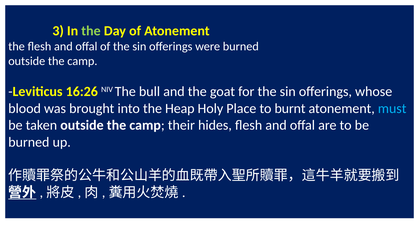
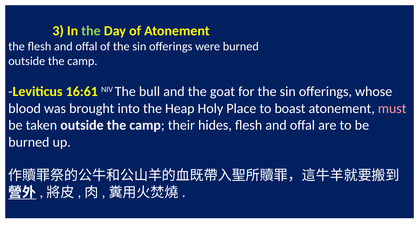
16:26: 16:26 -> 16:61 (82, 92)
burnt: burnt -> boast (290, 108)
must colour: light blue -> pink (392, 108)
